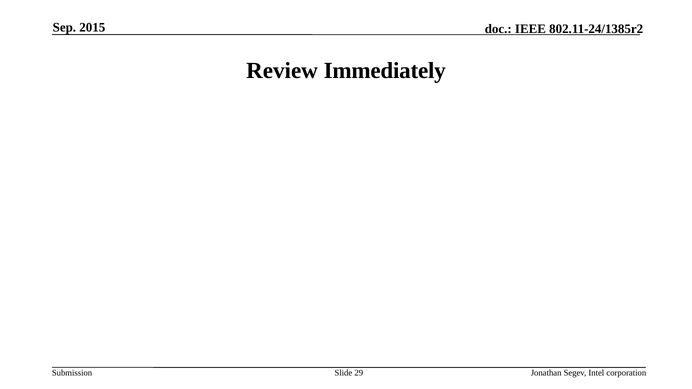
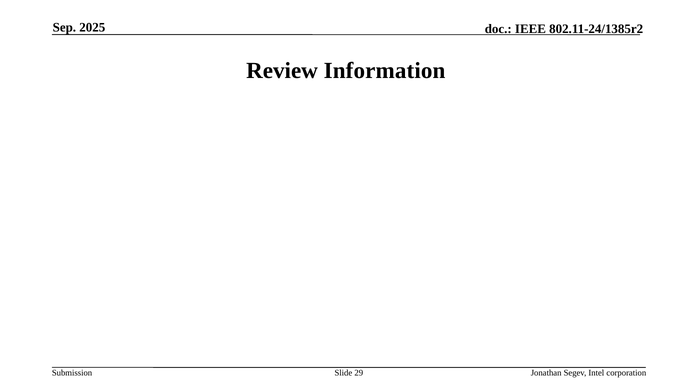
2015: 2015 -> 2025 (92, 28)
Immediately: Immediately -> Information (385, 71)
